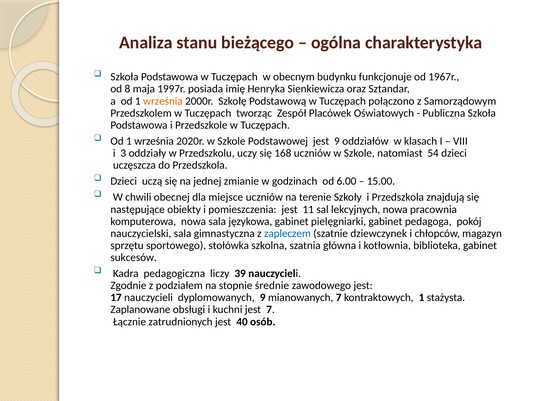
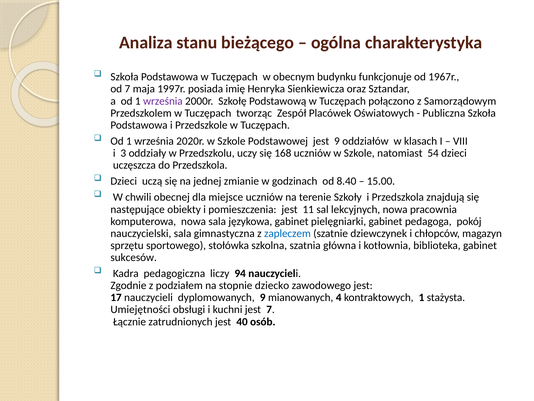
od 8: 8 -> 7 (127, 89)
września colour: orange -> purple (163, 101)
6.00: 6.00 -> 8.40 (346, 181)
39: 39 -> 94 (240, 273)
średnie: średnie -> dziecko (272, 285)
mianowanych 7: 7 -> 4 (339, 297)
Zaplanowane: Zaplanowane -> Umiejętności (140, 309)
